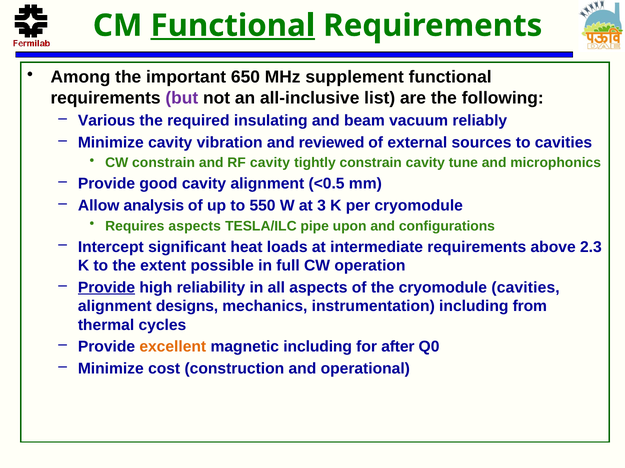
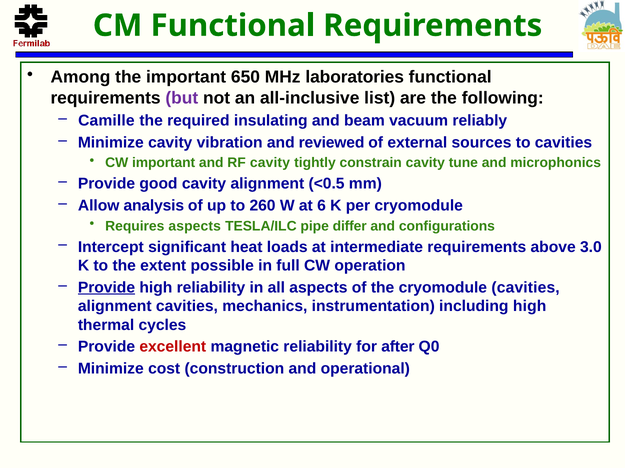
Functional underline: present -> none (233, 26)
supplement: supplement -> laboratories (355, 77)
Various: Various -> Camille (106, 121)
CW constrain: constrain -> important (164, 163)
550: 550 -> 260 (263, 206)
3: 3 -> 6 (322, 206)
upon: upon -> differ (350, 226)
2.3: 2.3 -> 3.0 (591, 247)
alignment designs: designs -> cavities (187, 307)
including from: from -> high (530, 307)
excellent colour: orange -> red (173, 347)
magnetic including: including -> reliability (318, 347)
